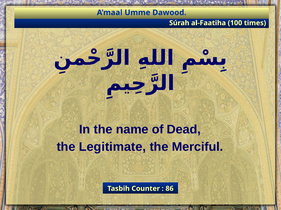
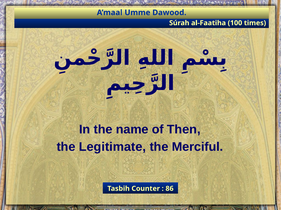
Dead: Dead -> Then (184, 130)
